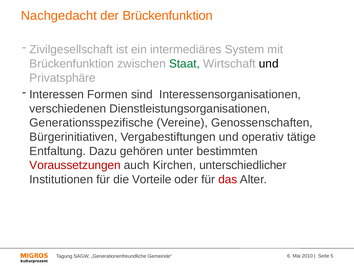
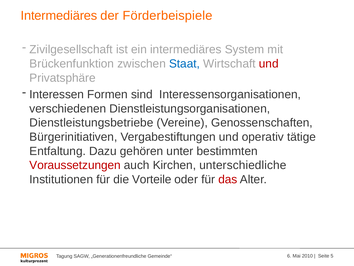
Nachgedacht: Nachgedacht -> Intermediäres (59, 16)
der Brückenfunktion: Brückenfunktion -> Förderbeispiele (168, 16)
Staat colour: green -> blue (185, 64)
und colour: black -> red (269, 64)
Generationsspezifische: Generationsspezifische -> Dienstleistungsbetriebe (91, 123)
unterschiedlicher: unterschiedlicher -> unterschiedliche (243, 165)
